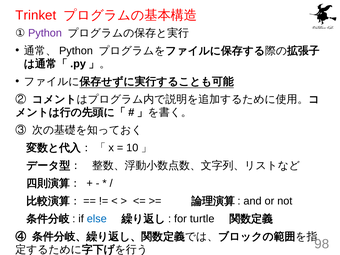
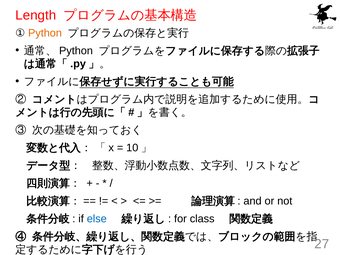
Trinket: Trinket -> Length (36, 15)
Python colour: purple -> orange (45, 33)
turtle: turtle -> class (202, 219)
98: 98 -> 27 (322, 244)
